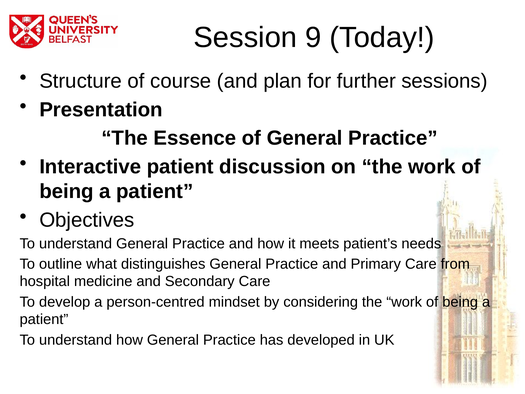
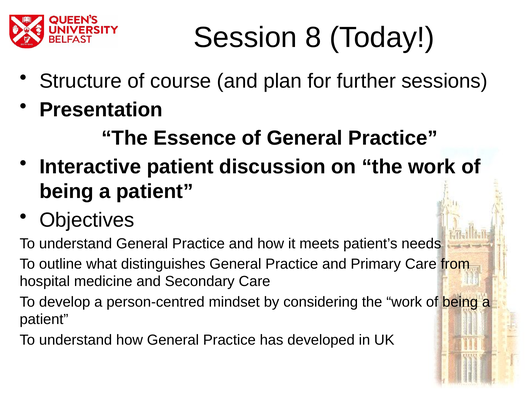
9: 9 -> 8 (313, 37)
